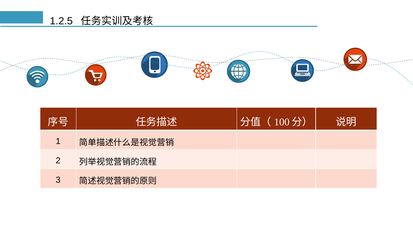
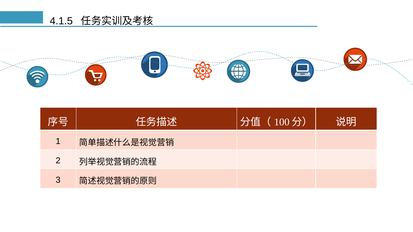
1.2.5: 1.2.5 -> 4.1.5 (61, 21)
